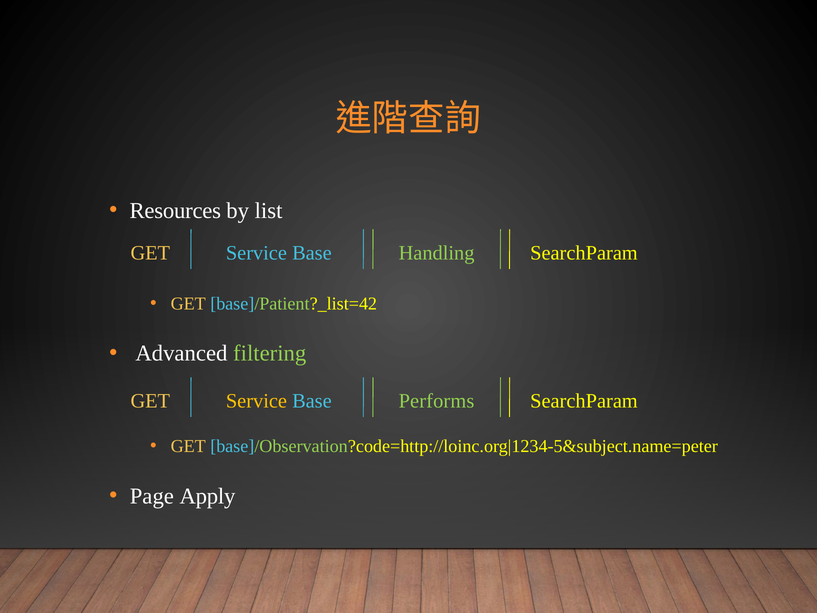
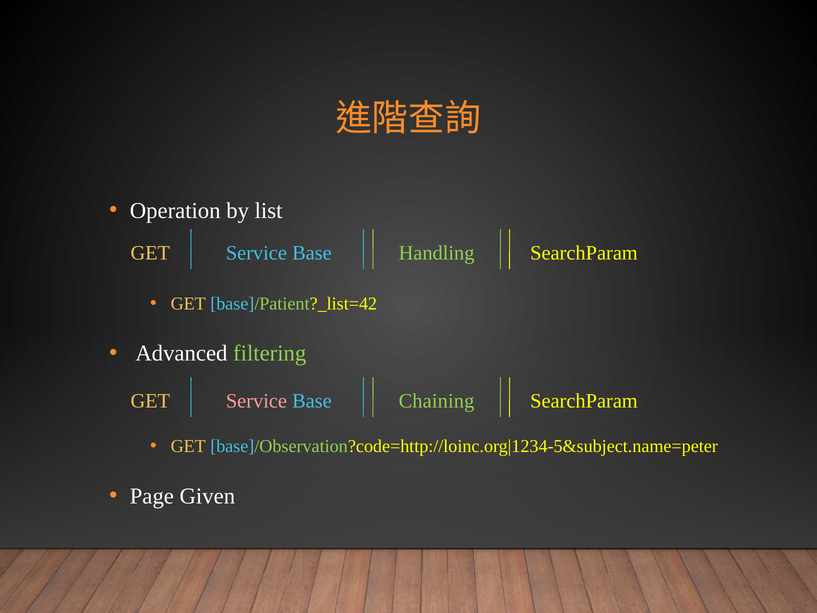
Resources: Resources -> Operation (175, 211)
Service colour: yellow -> pink (256, 401)
Performs: Performs -> Chaining (436, 401)
Apply: Apply -> Given (207, 496)
